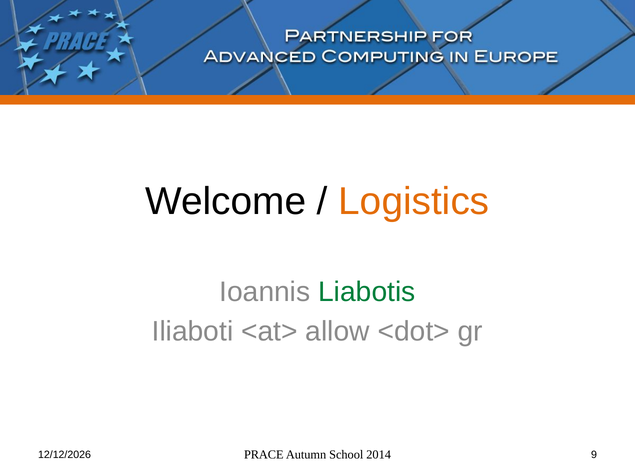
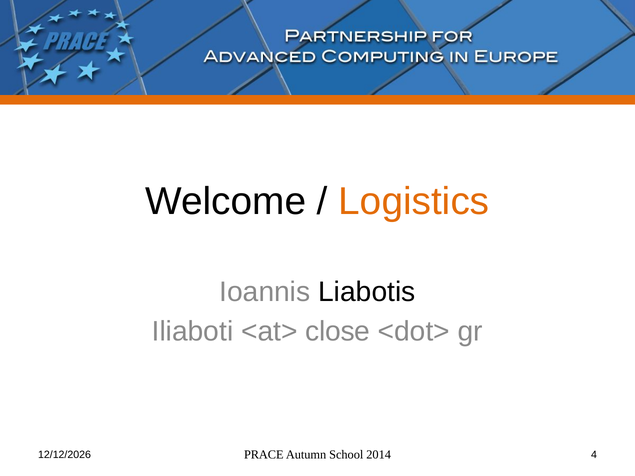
Liabotis colour: green -> black (367, 292)
allow: allow -> close (338, 331)
9: 9 -> 4 (594, 455)
